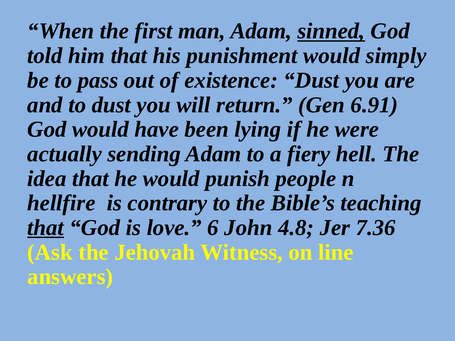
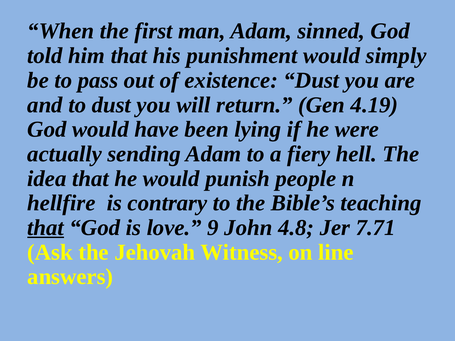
sinned underline: present -> none (331, 31)
6.91: 6.91 -> 4.19 (374, 105)
6: 6 -> 9 (213, 228)
7.36: 7.36 -> 7.71 (376, 228)
